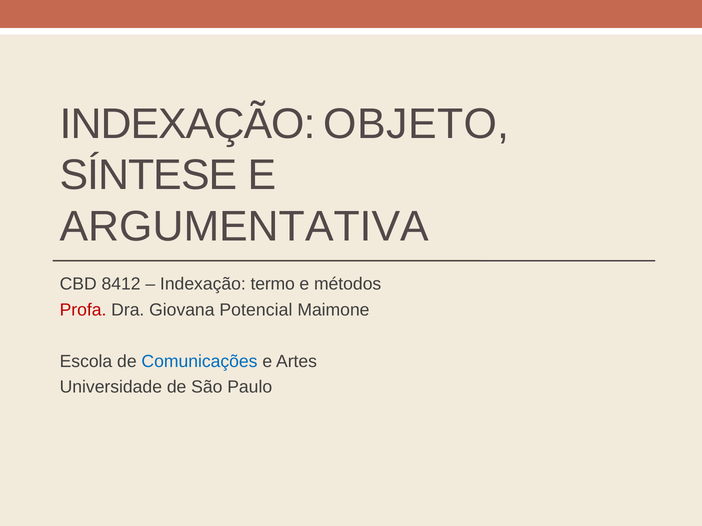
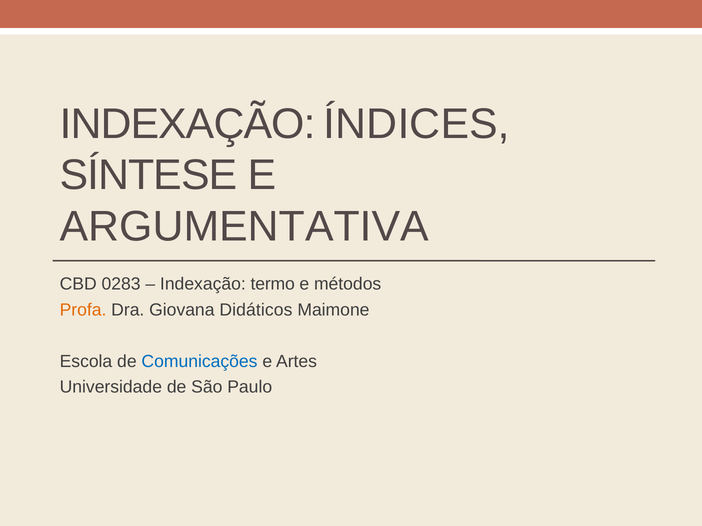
OBJETO: OBJETO -> ÍNDICES (417, 124)
8412: 8412 -> 0283 (121, 284)
Profa colour: red -> orange (83, 310)
Potencial: Potencial -> Didáticos (256, 310)
